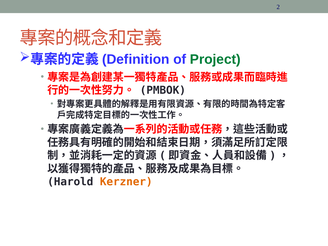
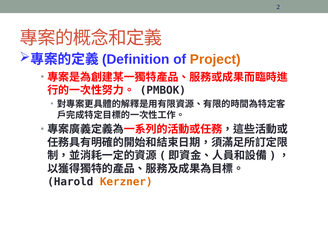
Project colour: green -> orange (215, 59)
